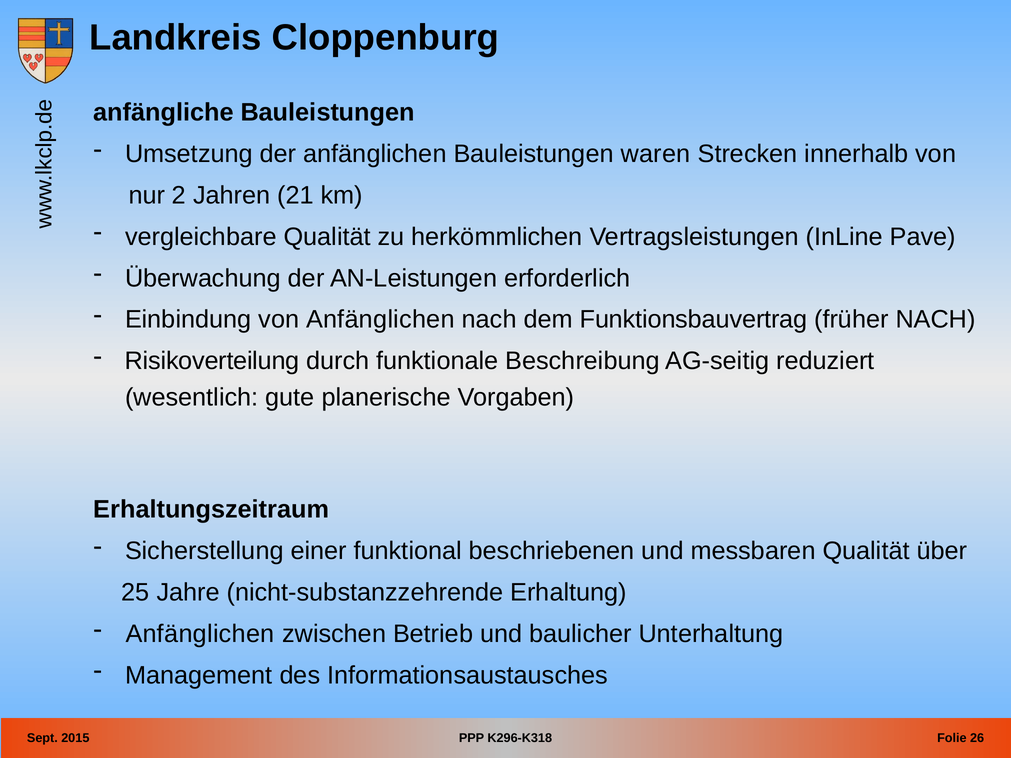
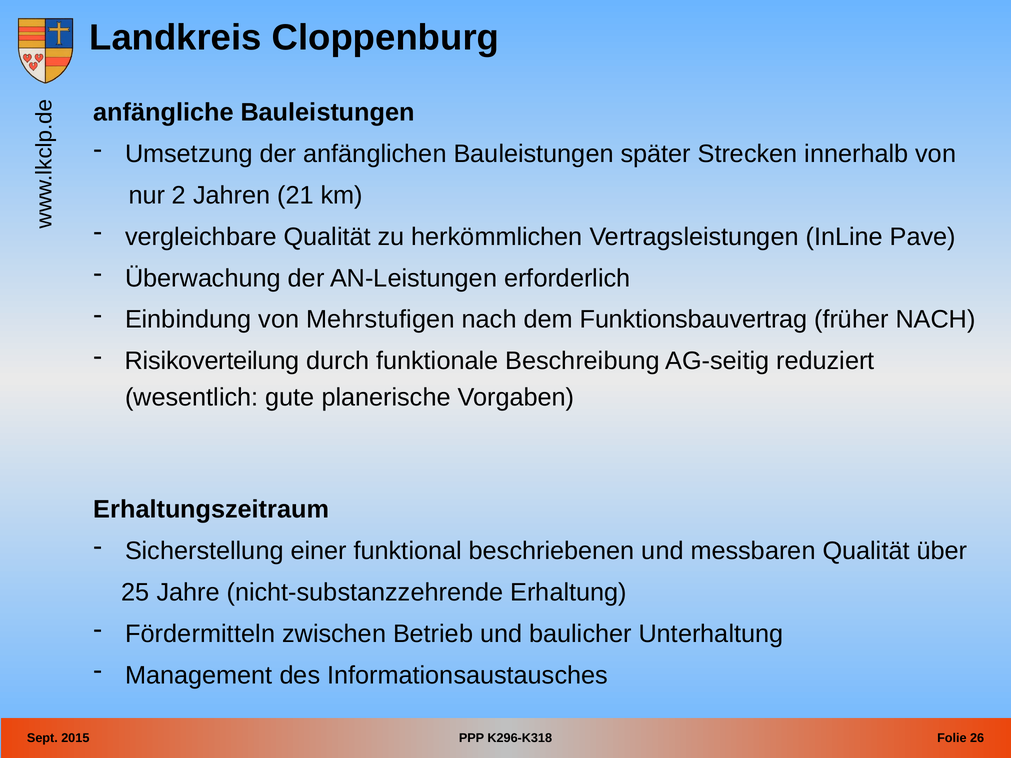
waren: waren -> später (656, 154)
von Anfänglichen: Anfänglichen -> Mehrstufigen (380, 320)
Anfänglichen: Anfänglichen -> Fördermitteln (200, 634)
